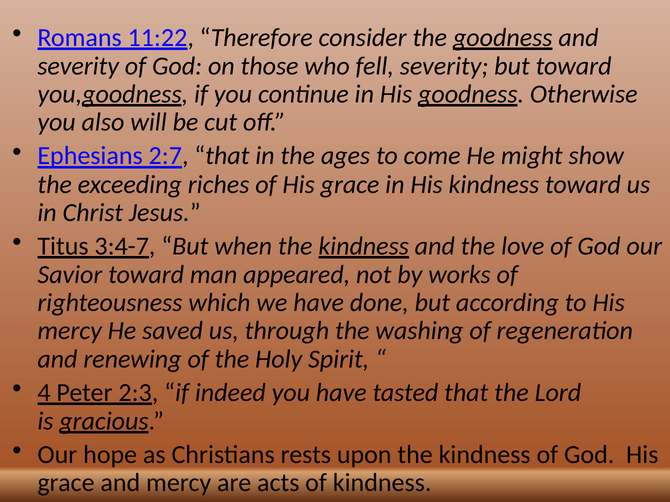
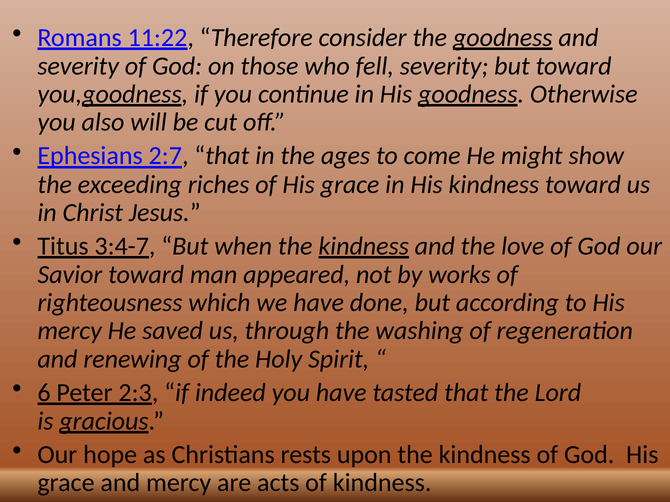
4: 4 -> 6 (44, 393)
